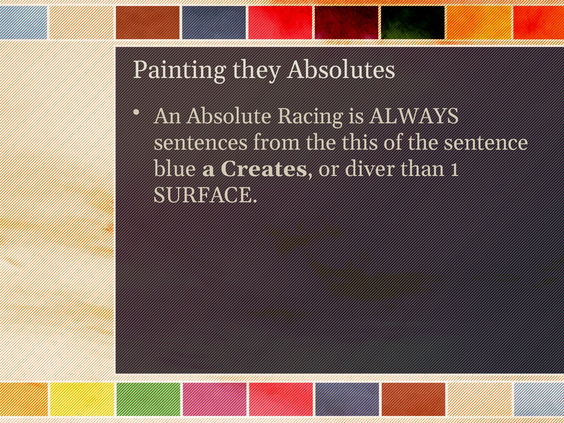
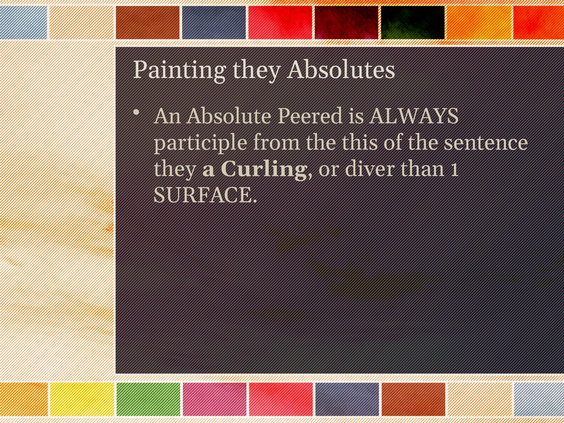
Racing: Racing -> Peered (310, 116)
sentences: sentences -> participle (201, 143)
blue: blue -> they (175, 169)
Creates: Creates -> Curling (264, 169)
